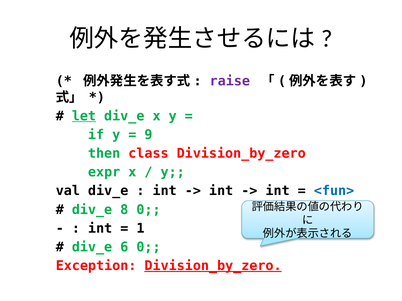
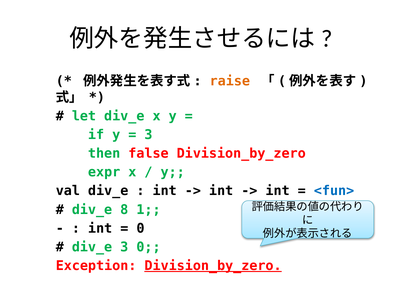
raise colour: purple -> orange (230, 81)
let underline: present -> none (84, 116)
9: 9 -> 3 (148, 135)
class: class -> false (148, 154)
8 0: 0 -> 1 (148, 210)
1: 1 -> 0 (140, 229)
div_e 6: 6 -> 3 (124, 247)
